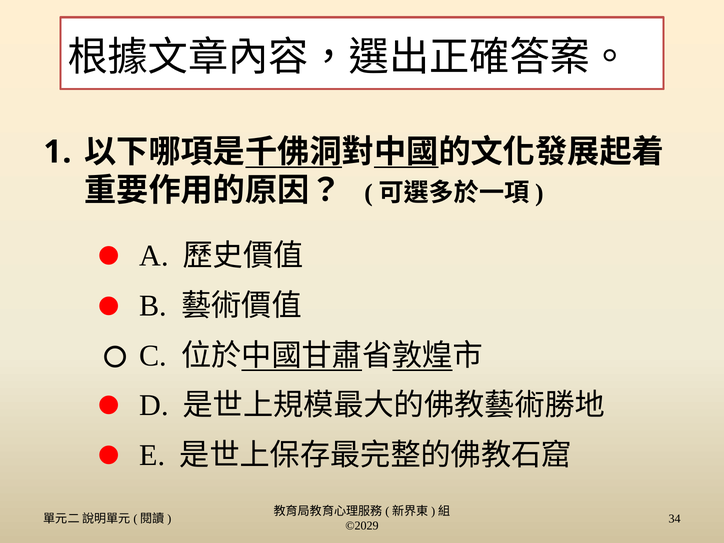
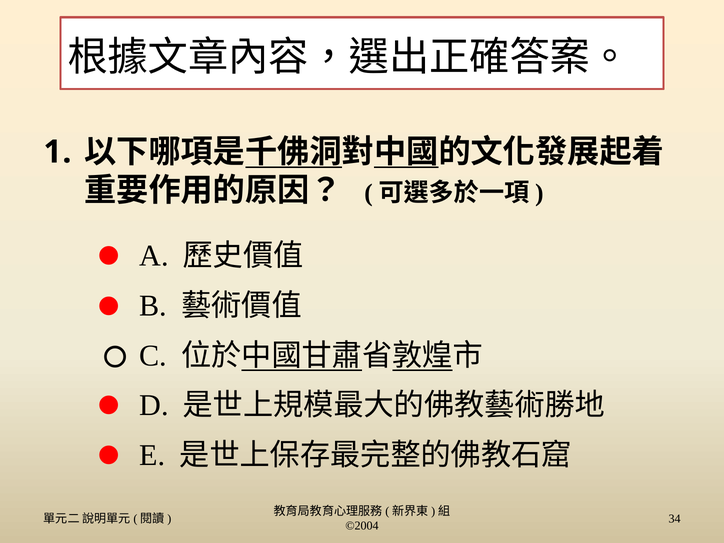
©2029: ©2029 -> ©2004 (362, 526)
